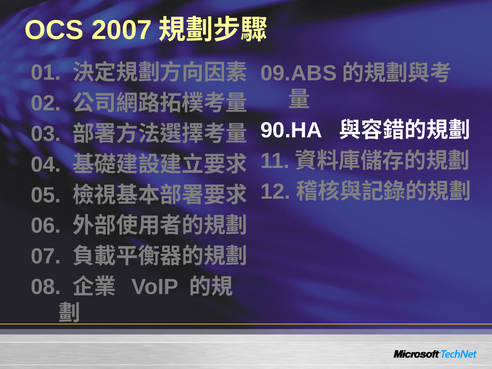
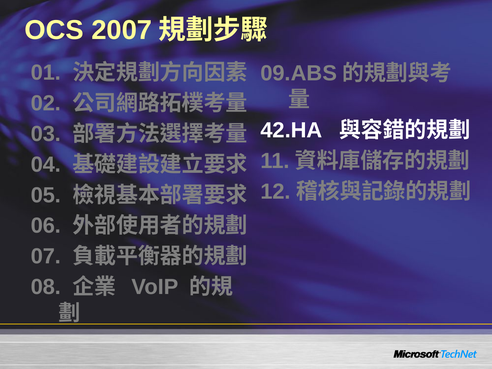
90.HA: 90.HA -> 42.HA (291, 130)
